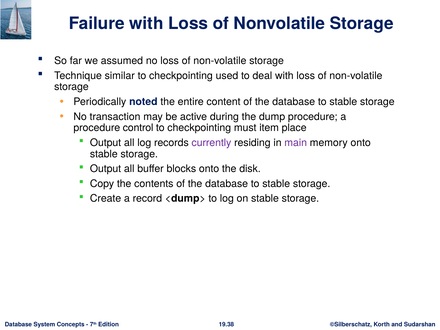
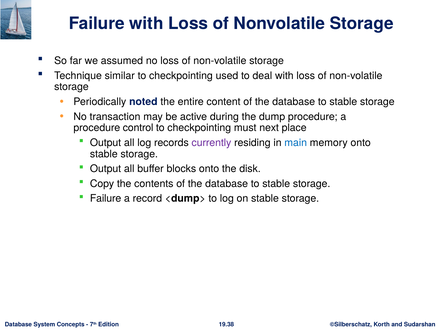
item: item -> next (269, 128)
main colour: purple -> blue (296, 143)
Create: Create -> Failure (106, 199)
